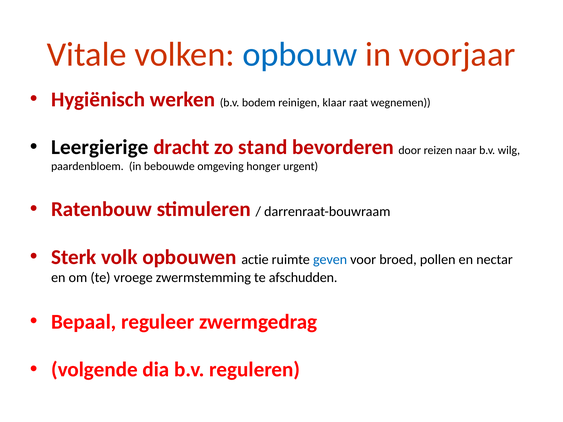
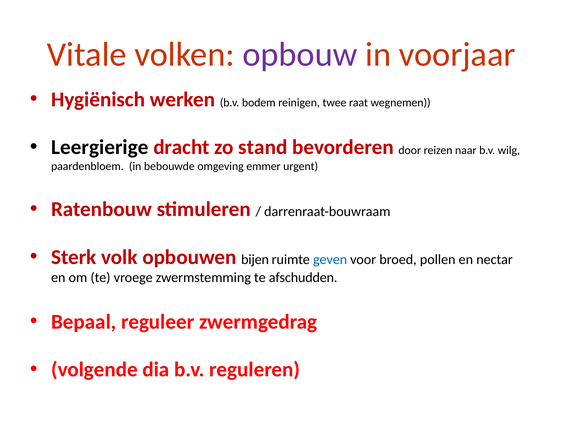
opbouw colour: blue -> purple (300, 55)
klaar: klaar -> twee (334, 103)
honger: honger -> emmer (263, 166)
actie: actie -> bijen (255, 260)
